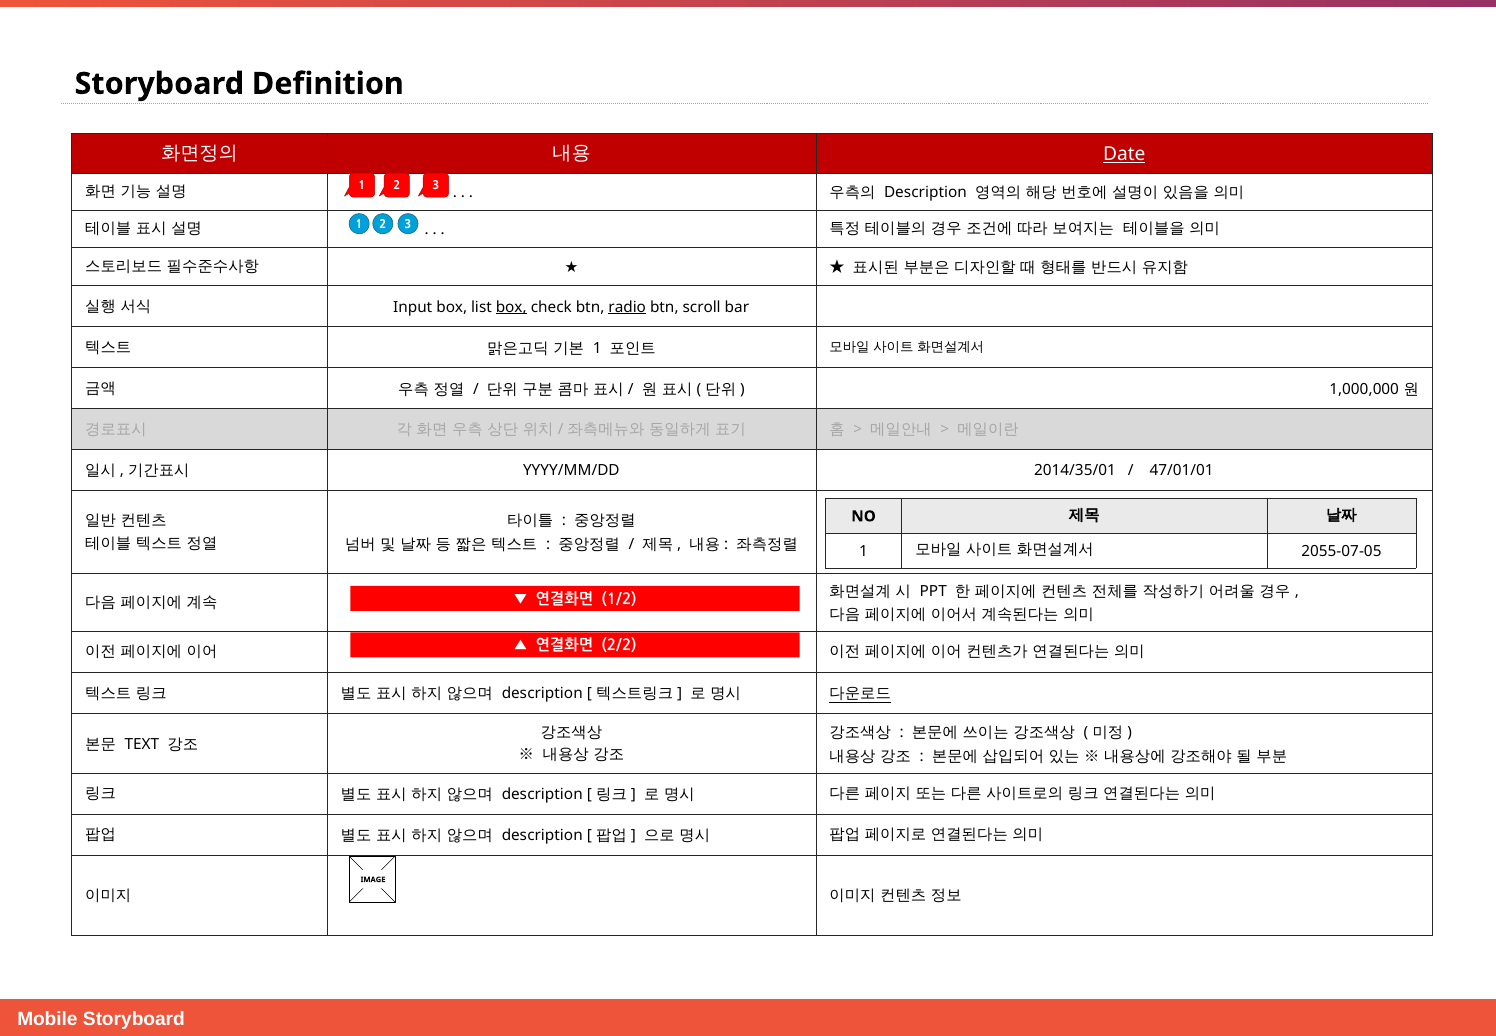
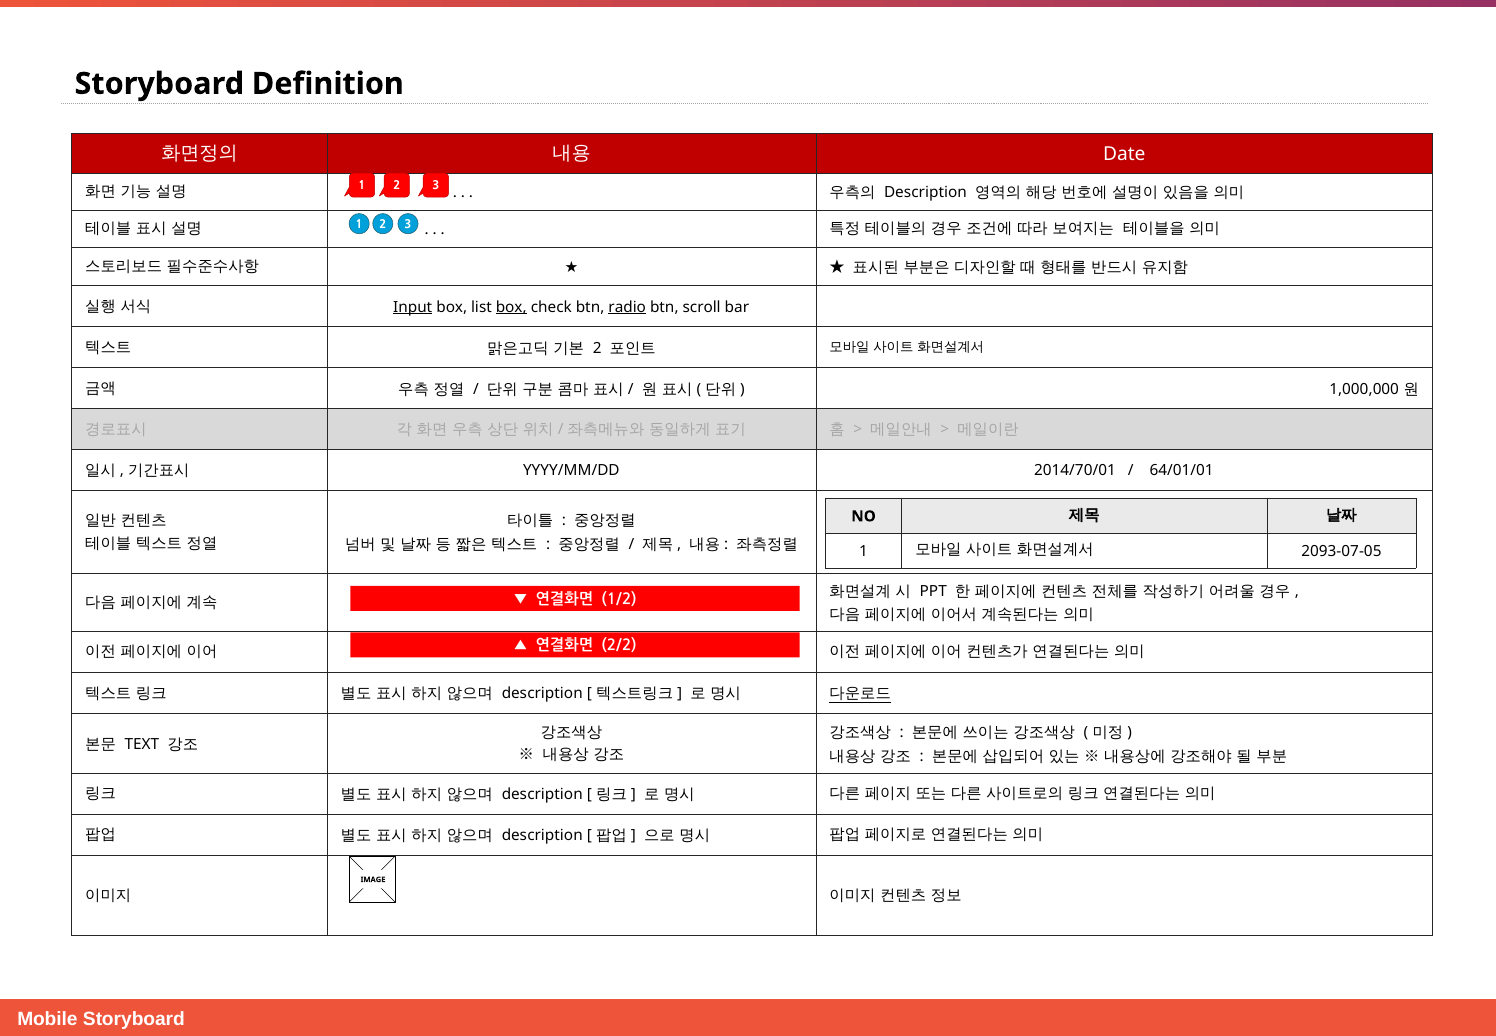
Date underline: present -> none (1124, 154)
Input underline: none -> present (413, 307)
1: 1 -> 2 (597, 348)
2014/35/01: 2014/35/01 -> 2014/70/01 (1075, 471)
47/01/01: 47/01/01 -> 64/01/01 (1182, 471)
2055-07-05: 2055-07-05 -> 2093-07-05 (1341, 551)
